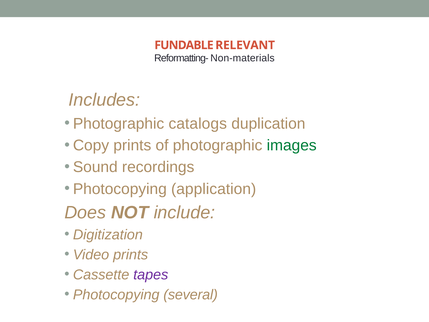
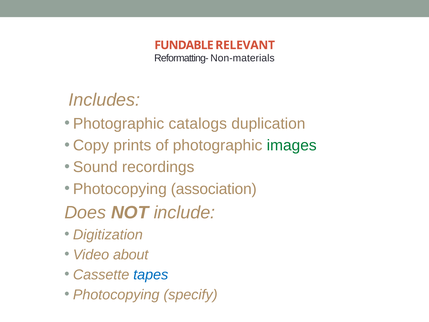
application: application -> association (214, 189)
Video prints: prints -> about (131, 254)
tapes colour: purple -> blue (151, 274)
several: several -> specify (191, 294)
